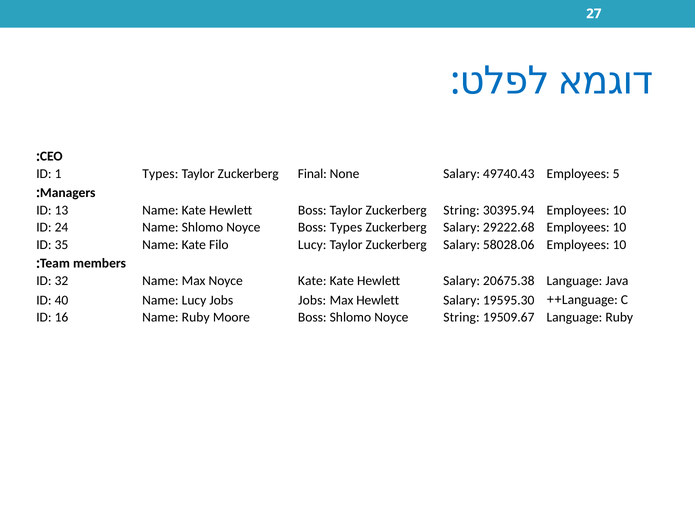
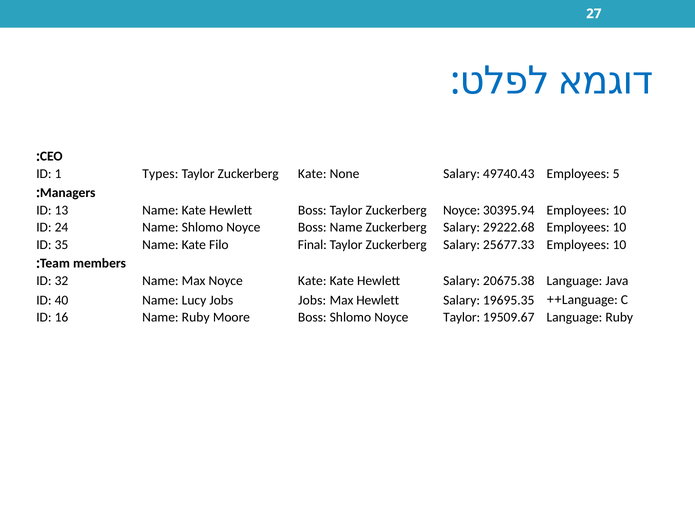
Zuckerberg Final: Final -> Kate (312, 174)
Zuckerberg String: String -> Noyce (462, 210)
Boss Types: Types -> Name (346, 228)
Filo Lucy: Lucy -> Final (312, 245)
58028.06: 58028.06 -> 25677.33 (509, 245)
19595.30: 19595.30 -> 19695.35 (509, 300)
Noyce String: String -> Taylor (462, 317)
